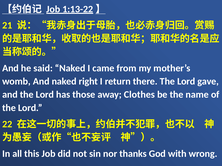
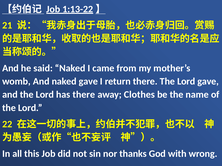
naked right: right -> gave (88, 82)
has those: those -> there (84, 95)
